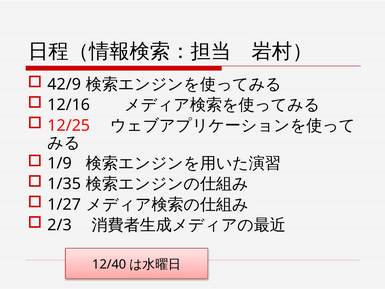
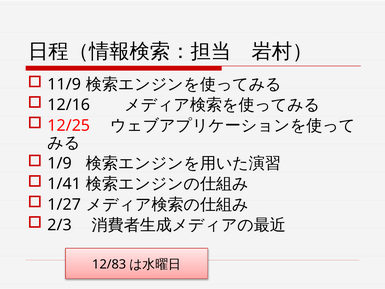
42/9: 42/9 -> 11/9 (64, 84)
1/35: 1/35 -> 1/41 (64, 184)
12/40: 12/40 -> 12/83 (109, 264)
